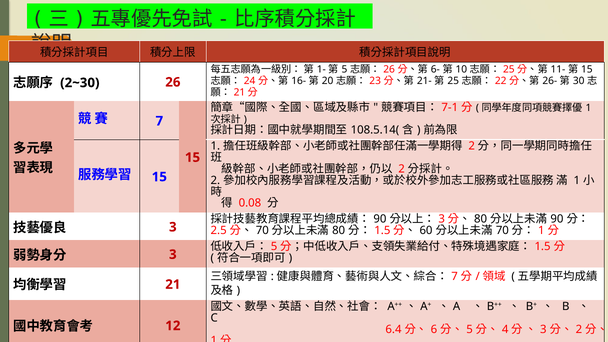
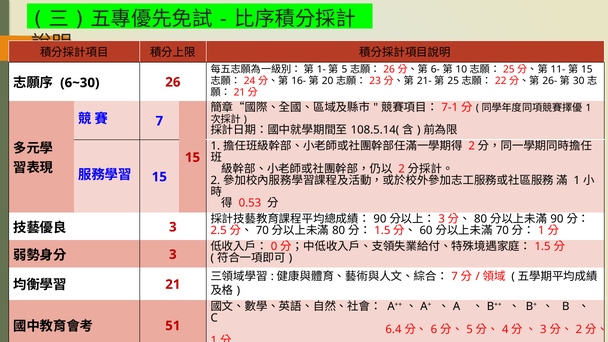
2~30: 2~30 -> 6~30 (80, 83)
0.08: 0.08 -> 0.53 (250, 203)
5: 5 -> 0 (274, 247)
12: 12 -> 51 (173, 326)
